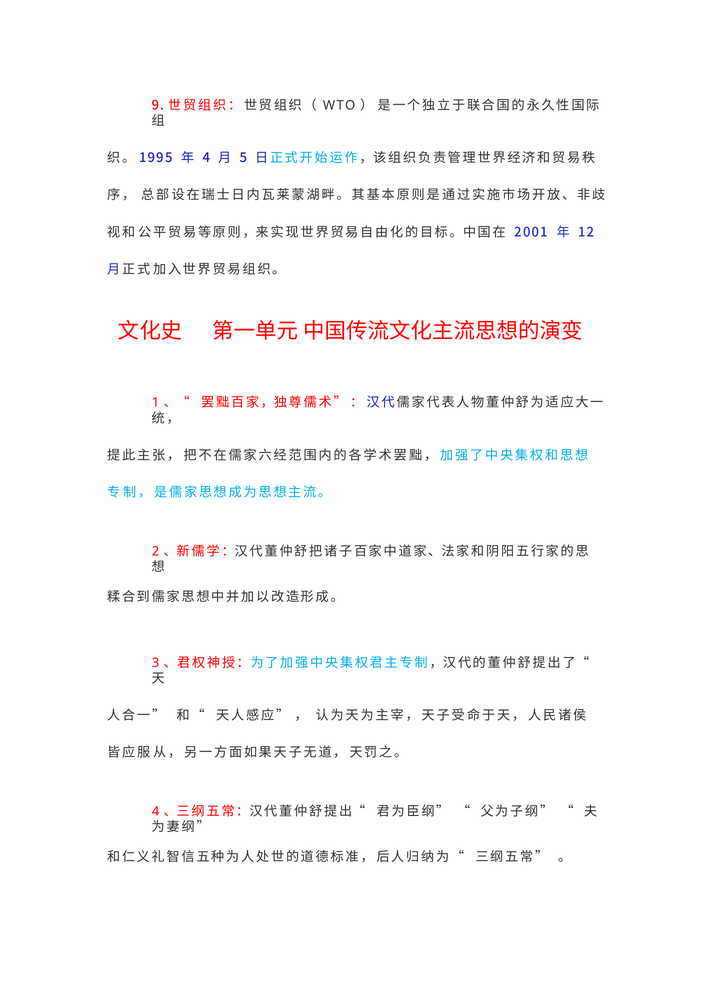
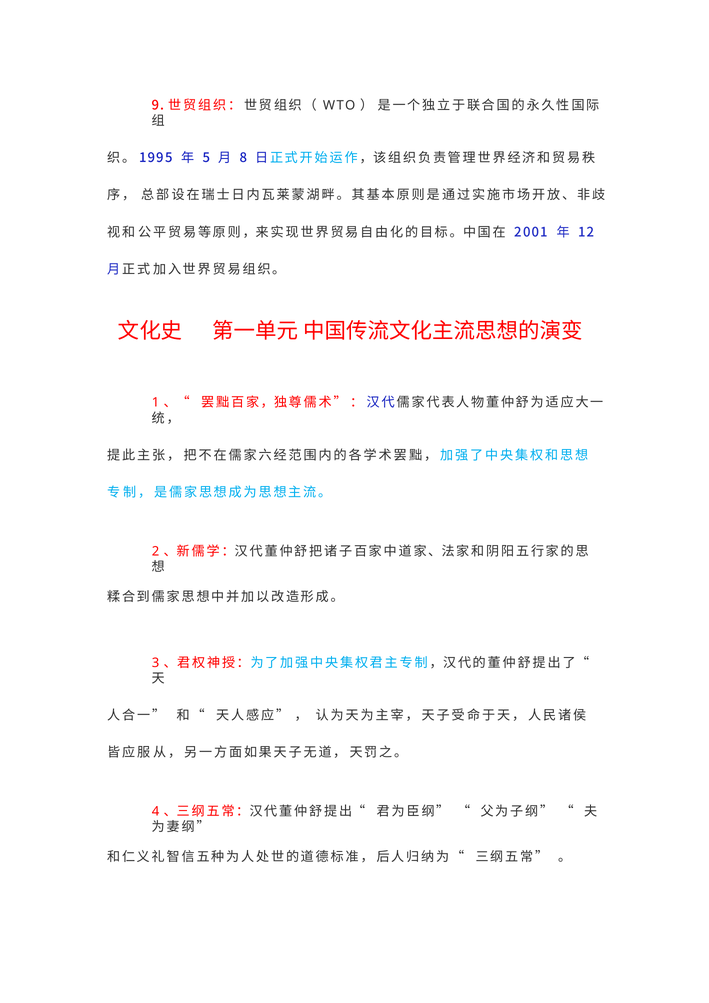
4: 4 -> 5 (206, 158)
5: 5 -> 8 (243, 158)
